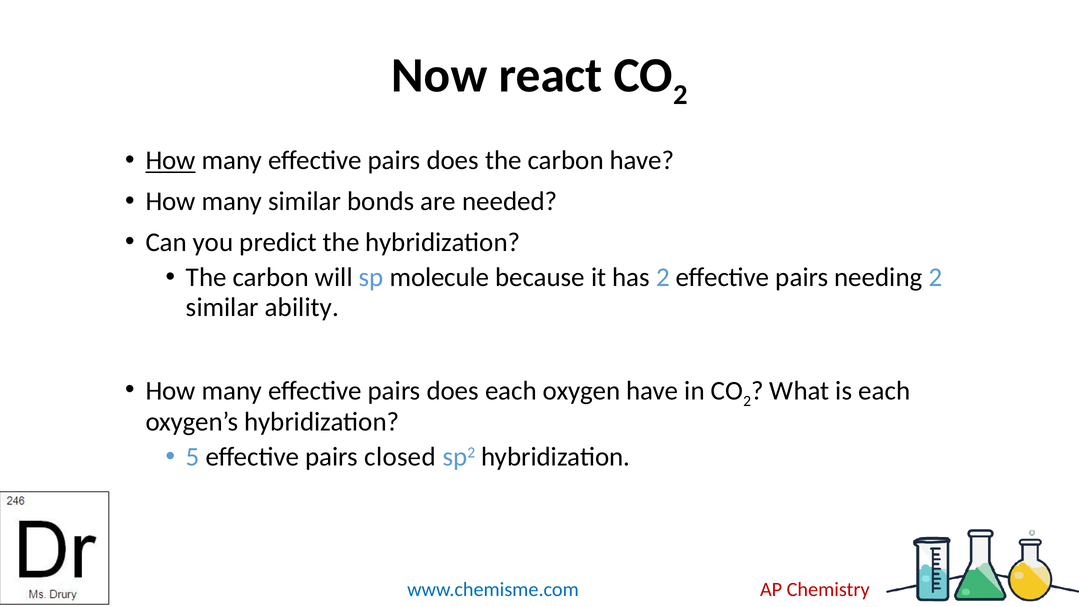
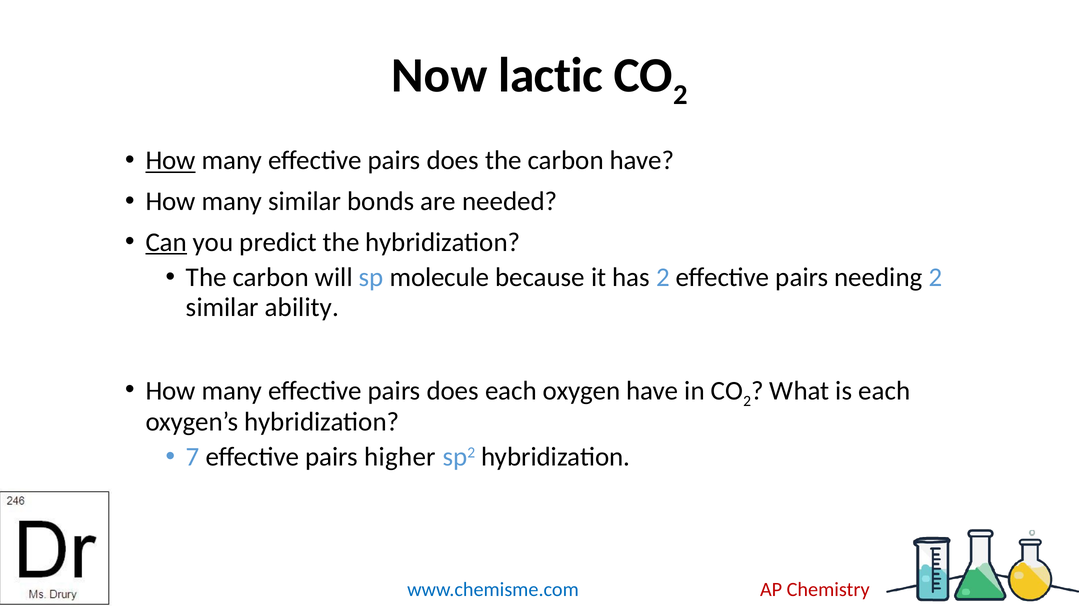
react: react -> lactic (551, 75)
Can underline: none -> present (166, 242)
5: 5 -> 7 (193, 457)
closed: closed -> higher (400, 457)
